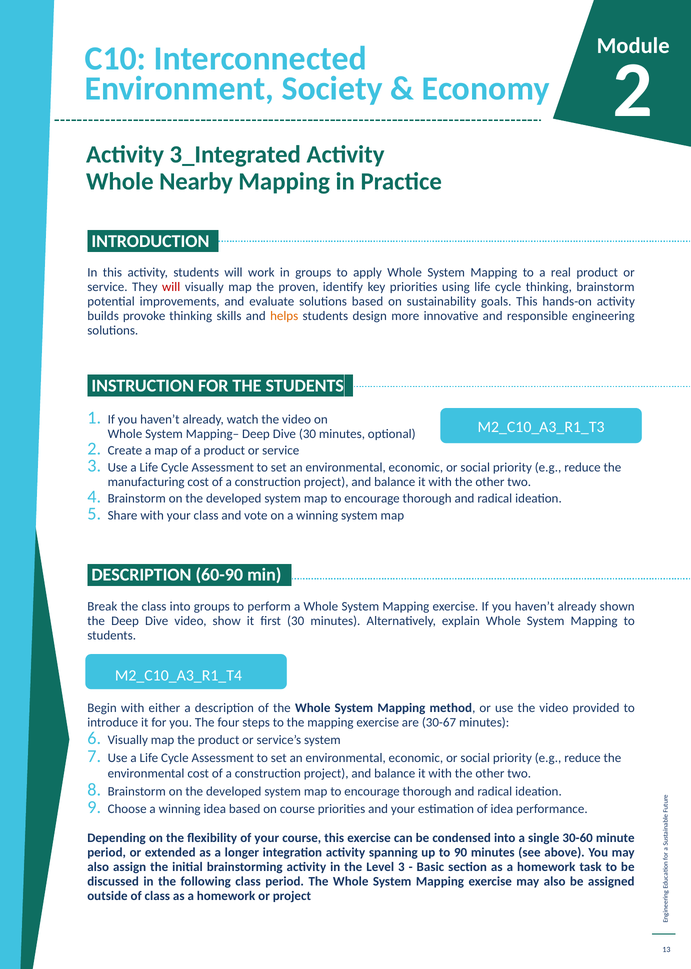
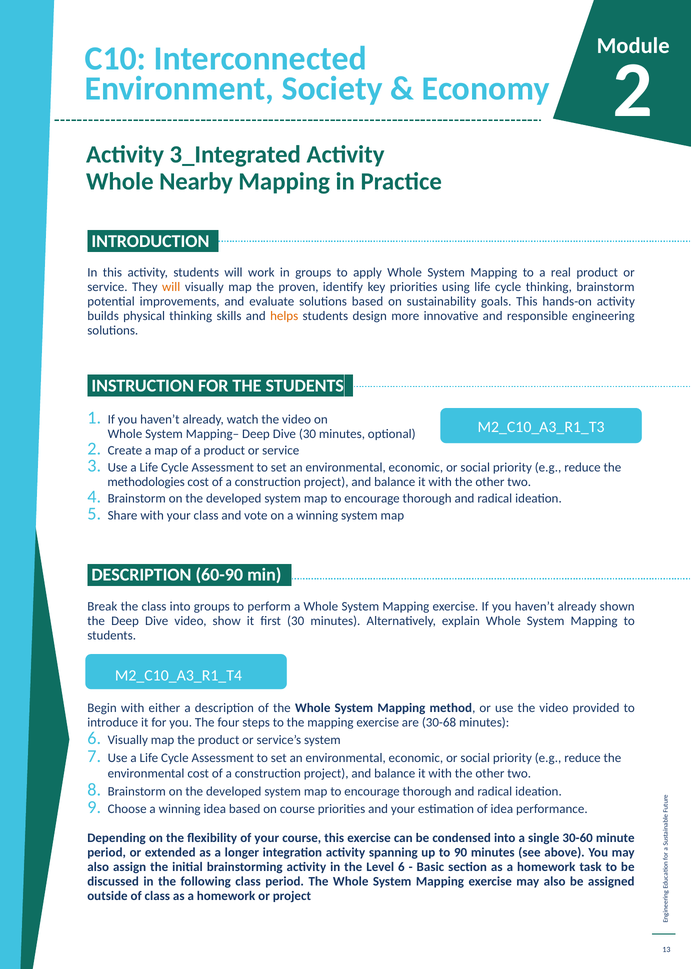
will colour: red -> orange (171, 287)
provoke: provoke -> physical (144, 316)
manufacturing: manufacturing -> methodologies (146, 482)
30-67: 30-67 -> 30-68 (439, 722)
Level 3: 3 -> 6 (401, 867)
